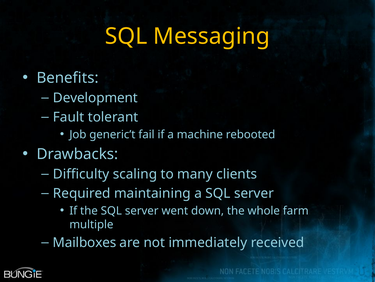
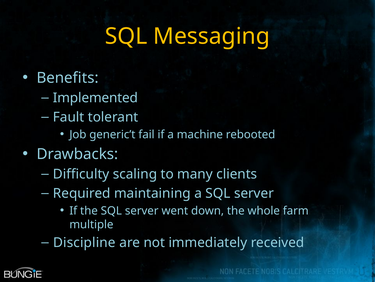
Development: Development -> Implemented (95, 98)
Mailboxes: Mailboxes -> Discipline (84, 242)
